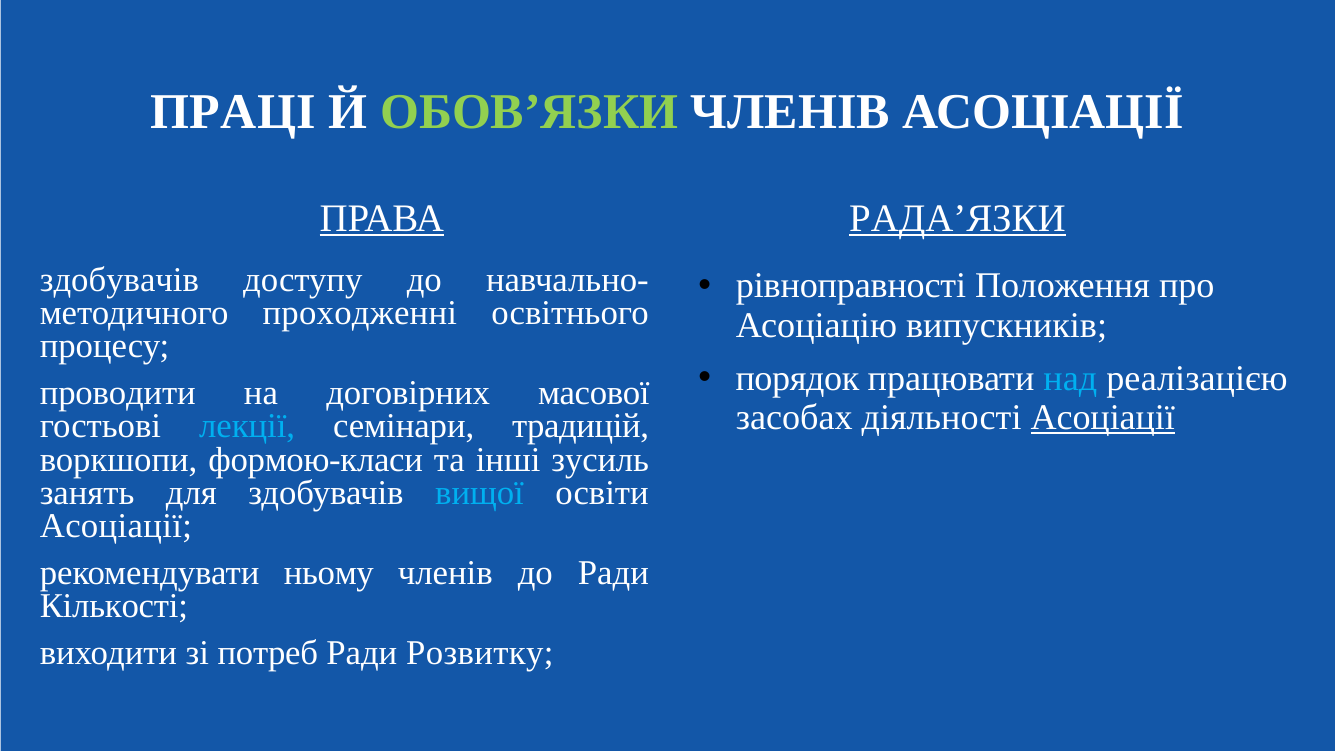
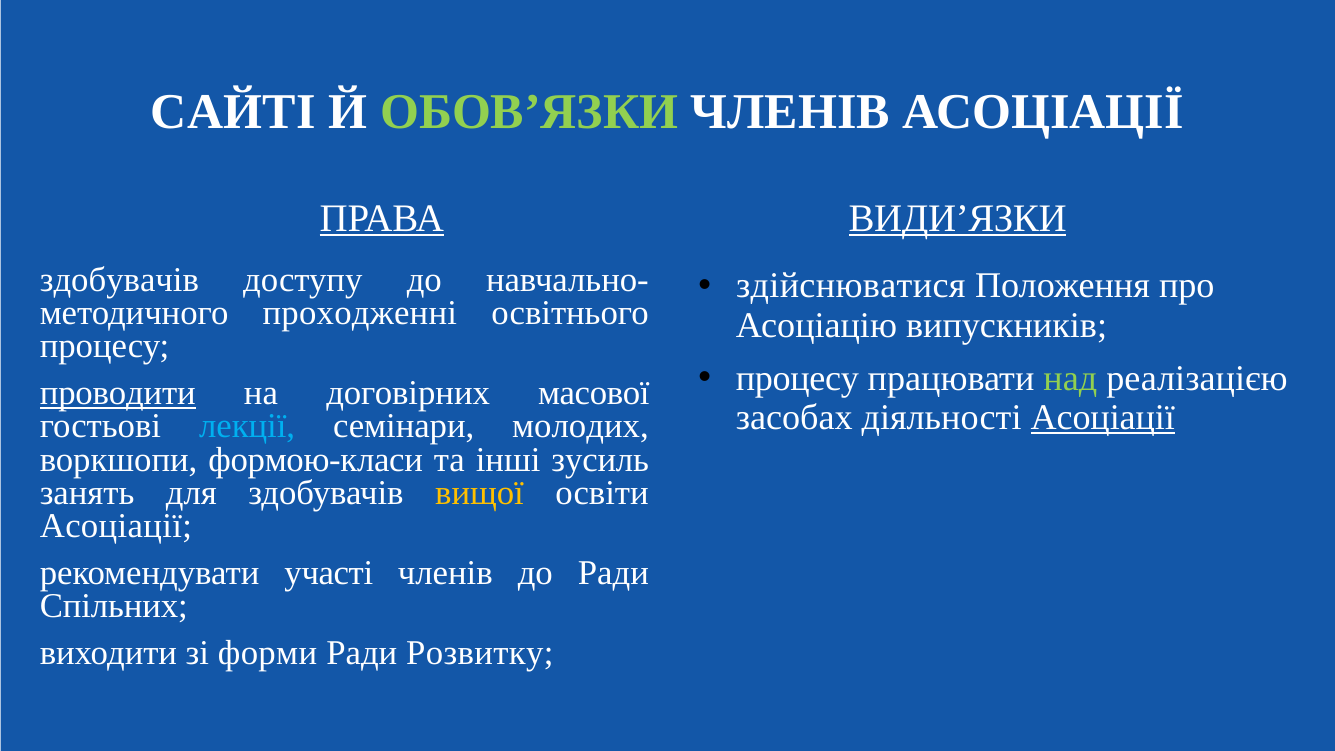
ПРАЦІ: ПРАЦІ -> САЙТІ (233, 112)
РАДА’ЯЗКИ: РАДА’ЯЗКИ -> ВИДИ’ЯЗКИ (958, 218)
рівноправності: рівноправності -> здійснюватися (851, 286)
порядок: порядок -> процесу (797, 378)
над colour: light blue -> light green (1070, 378)
проводити underline: none -> present (118, 393)
традицій: традицій -> молодих (580, 426)
вищої colour: light blue -> yellow (480, 493)
ньому: ньому -> участі (329, 573)
Кількості: Кількості -> Спільних (114, 606)
потреб: потреб -> форми (268, 653)
